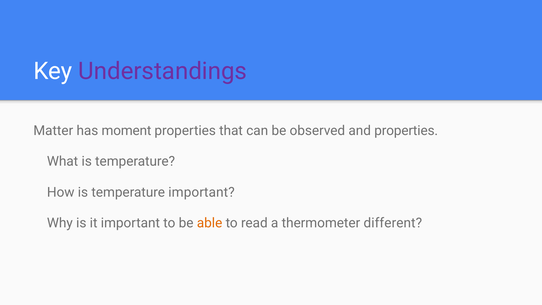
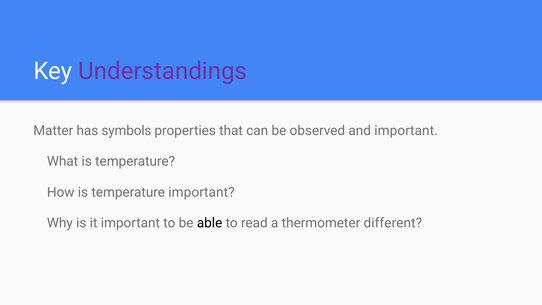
moment: moment -> symbols (126, 131)
and properties: properties -> important (406, 131)
able colour: orange -> black (210, 223)
